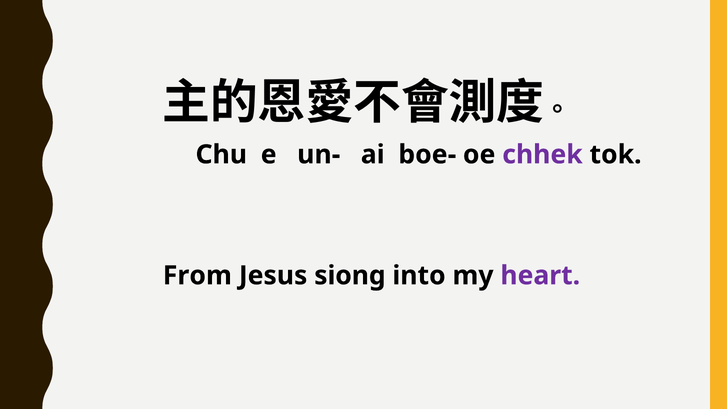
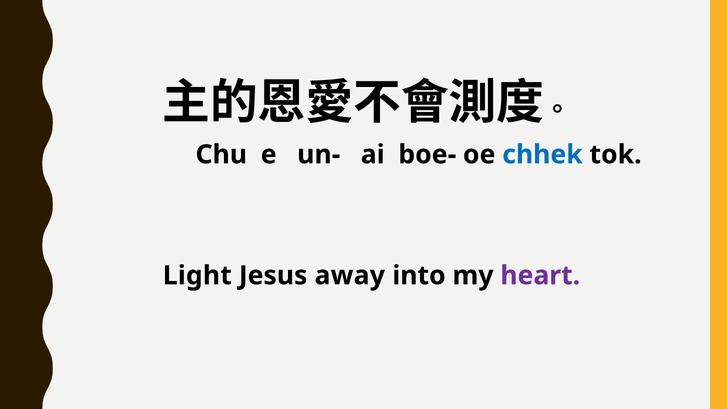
chhek colour: purple -> blue (542, 155)
From: From -> Light (197, 275)
siong: siong -> away (350, 275)
